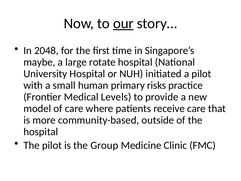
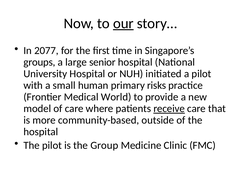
2048: 2048 -> 2077 (46, 51)
maybe: maybe -> groups (39, 62)
rotate: rotate -> senior (102, 62)
Levels: Levels -> World (116, 97)
receive underline: none -> present (169, 108)
